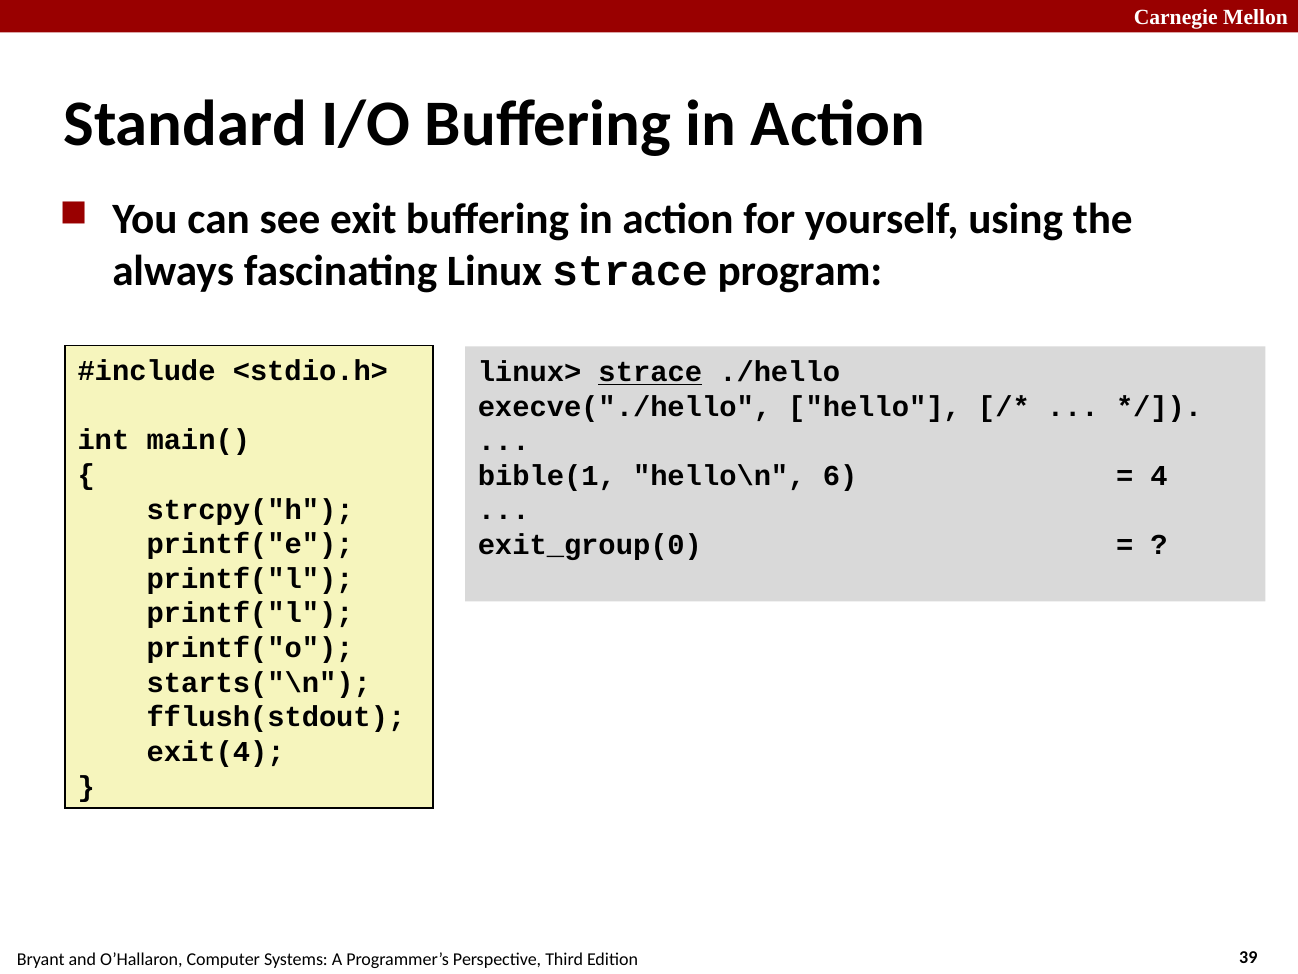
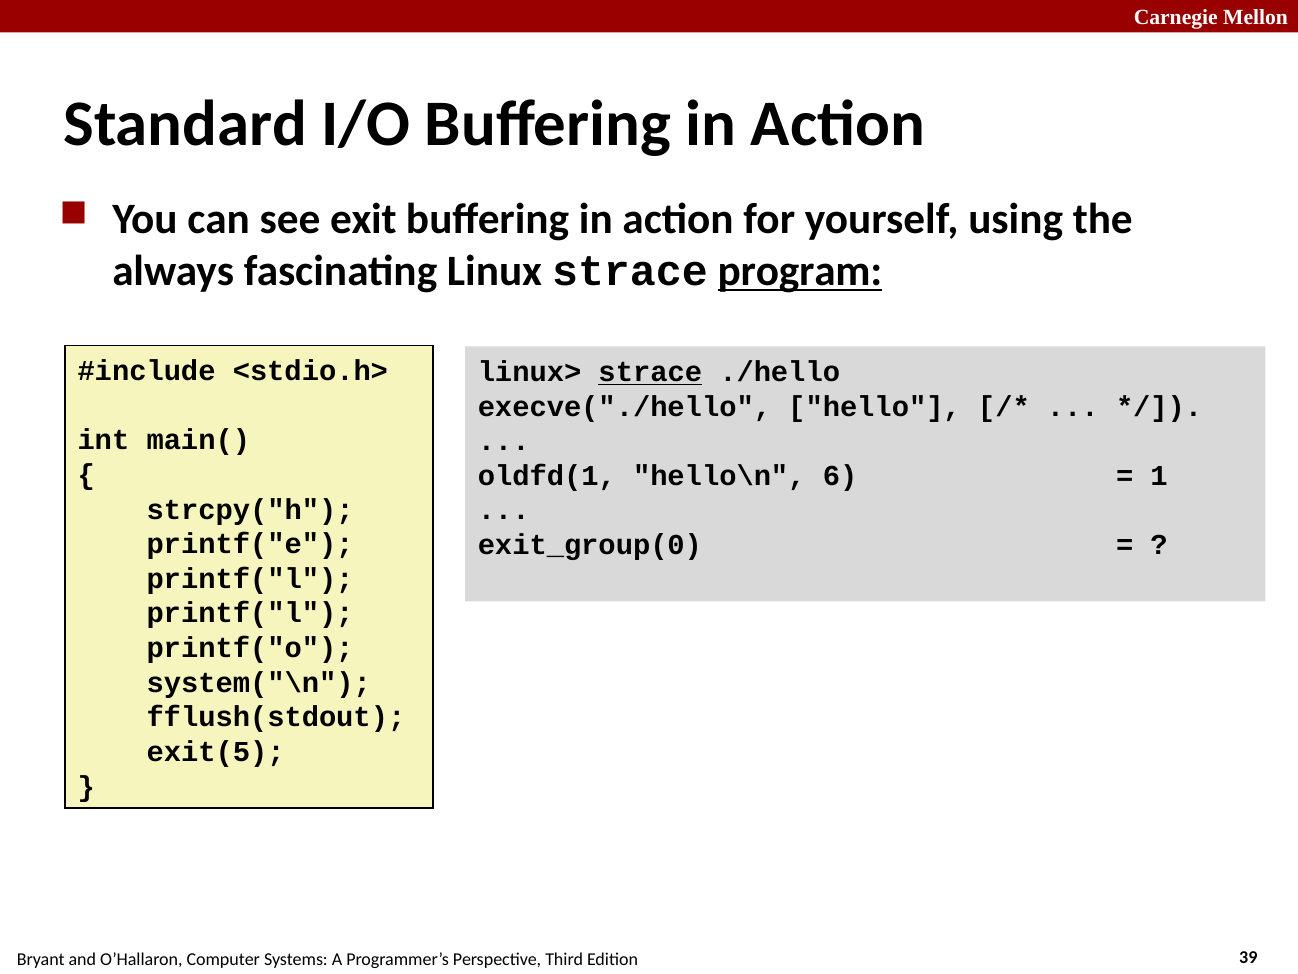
program underline: none -> present (800, 271)
bible(1: bible(1 -> oldfd(1 (547, 476)
4: 4 -> 1 (1159, 476)
starts("\n: starts("\n -> system("\n (259, 682)
exit(4: exit(4 -> exit(5 (216, 752)
